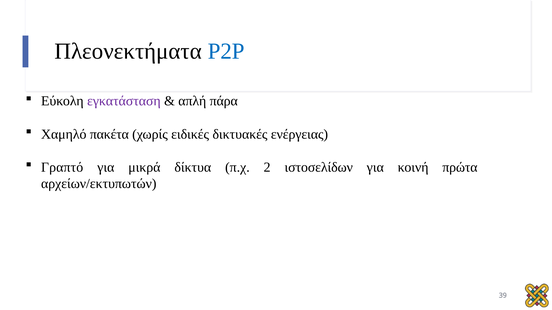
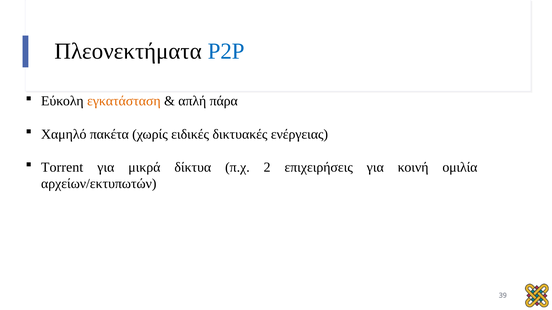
εγκατάσταση colour: purple -> orange (124, 101)
Γραπτό: Γραπτό -> Torrent (62, 167)
ιστοσελίδων: ιστοσελίδων -> επιχειρήσεις (319, 167)
πρώτα: πρώτα -> ομιλία (460, 167)
